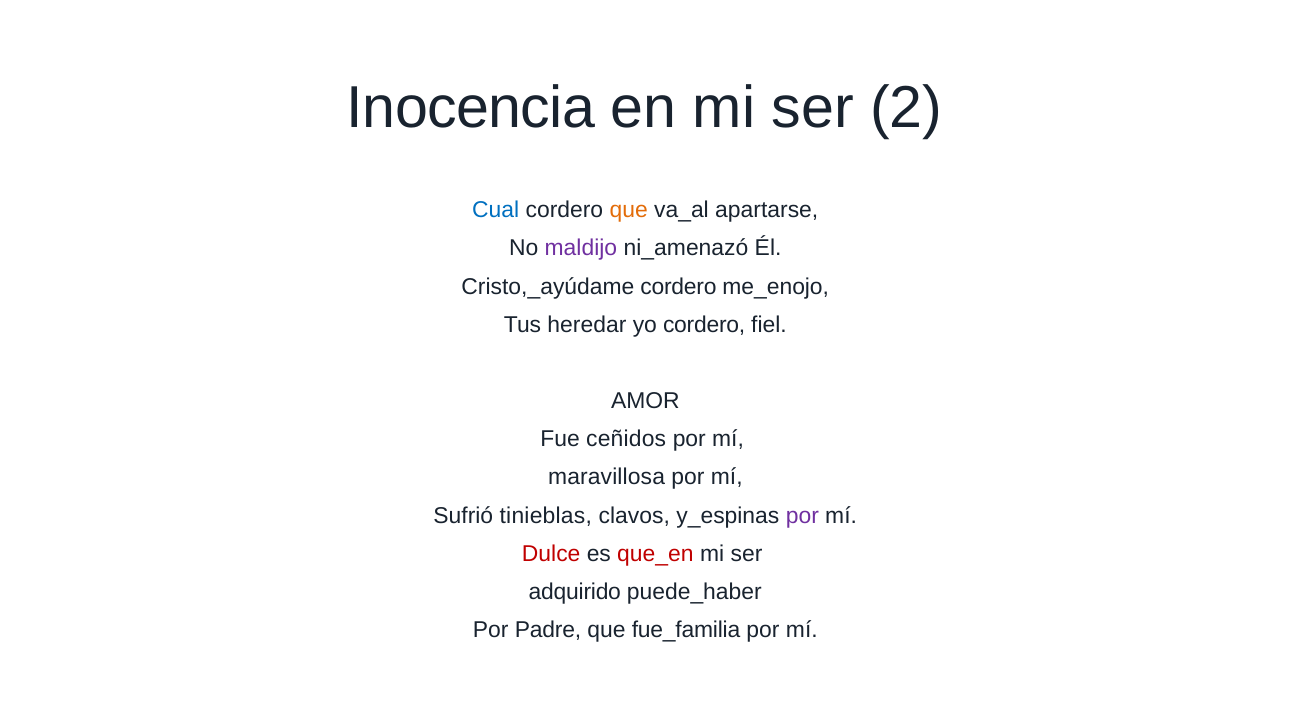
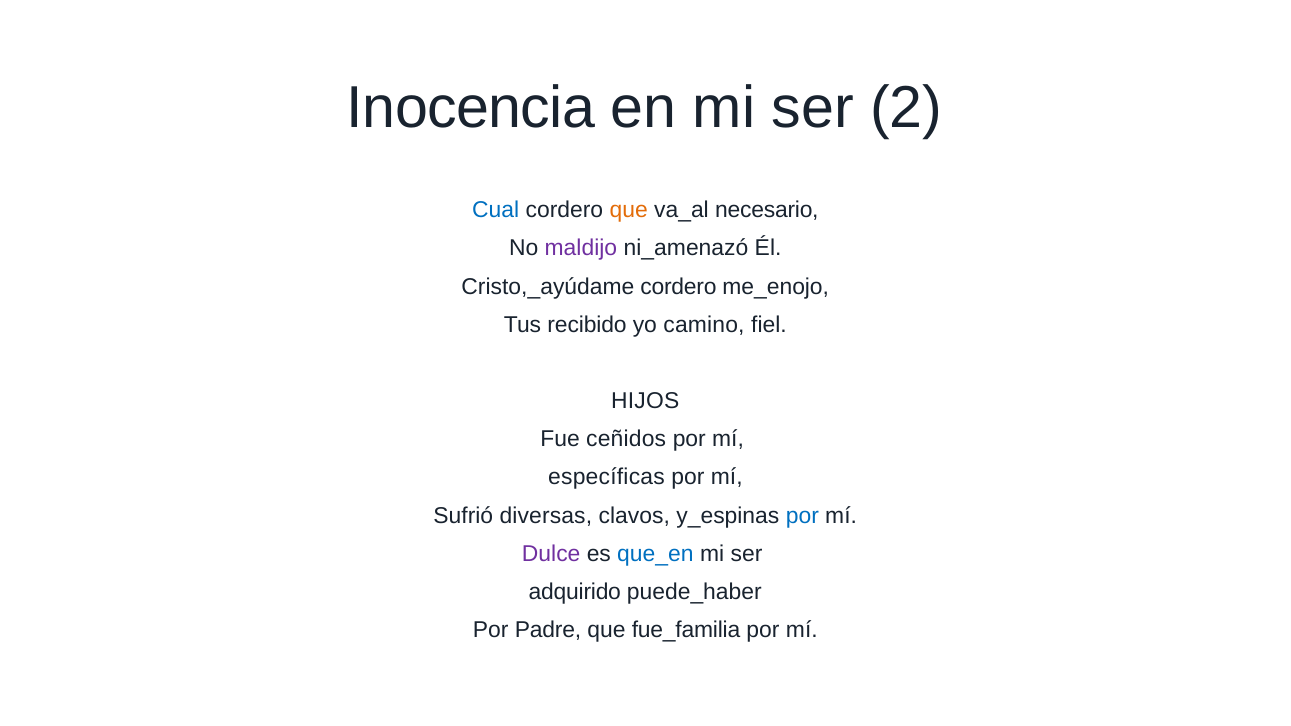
apartarse: apartarse -> necesario (767, 210)
heredar: heredar -> recibido (587, 325)
yo cordero: cordero -> camino (704, 325)
AMOR: AMOR -> HIJOS (645, 401)
maravillosa: maravillosa -> específicas (606, 477)
tinieblas: tinieblas -> diversas (546, 516)
por colour: purple -> blue (802, 516)
Dulce colour: red -> purple (551, 554)
que_en colour: red -> blue (655, 554)
